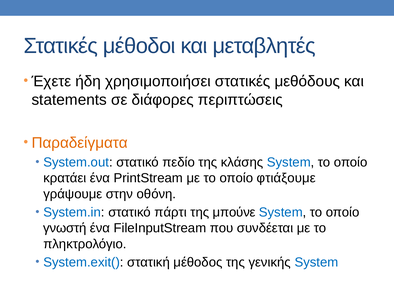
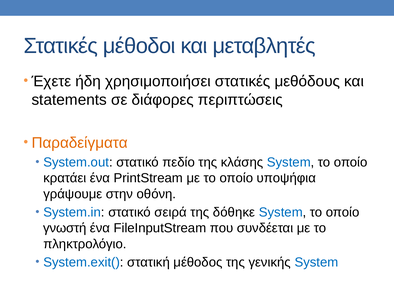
φτιάξουμε: φτιάξουμε -> υποψήφια (286, 178)
πάρτι: πάρτι -> σειρά (171, 212)
μπούνε: μπούνε -> δόθηκε (234, 212)
